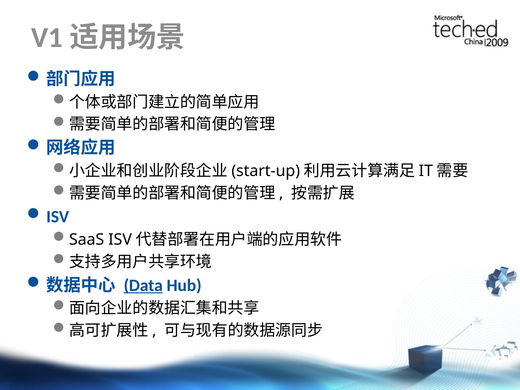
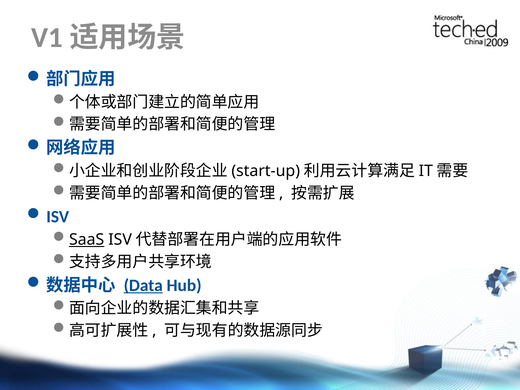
SaaS underline: none -> present (87, 240)
